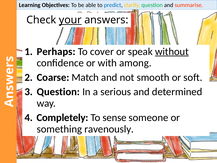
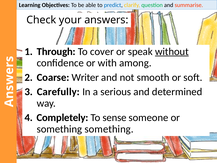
your underline: present -> none (70, 20)
Perhaps: Perhaps -> Through (56, 51)
Match: Match -> Writer (85, 77)
Question: Question -> Carefully (58, 92)
something ravenously: ravenously -> something (109, 129)
